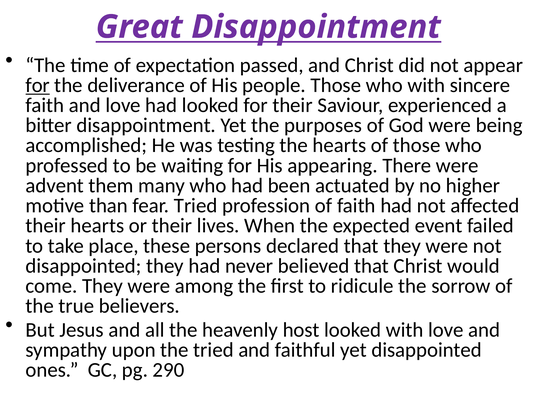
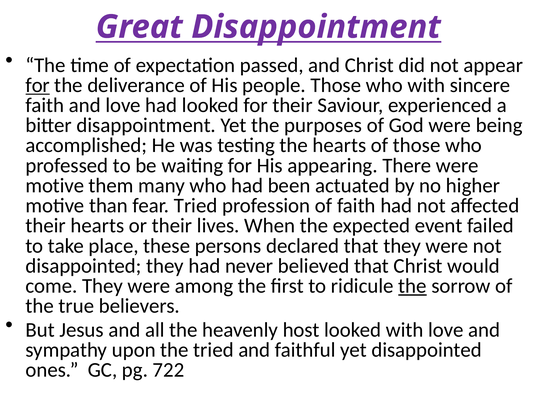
advent: advent -> motive (55, 185)
the underline: none -> present (412, 286)
290: 290 -> 722 (168, 370)
